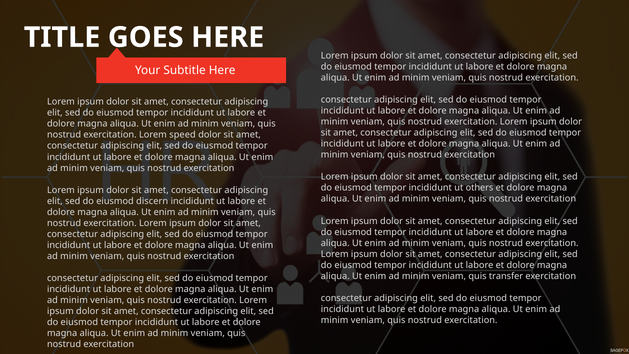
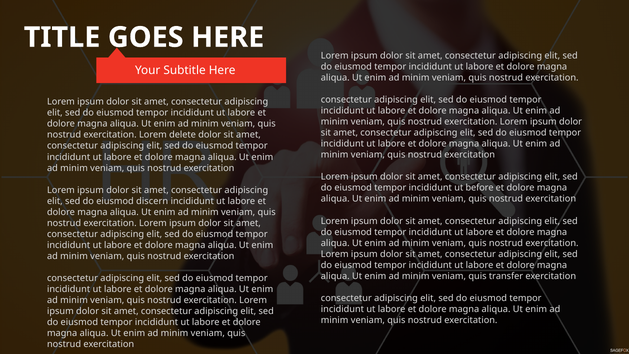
speed: speed -> delete (183, 135)
others: others -> before (480, 188)
